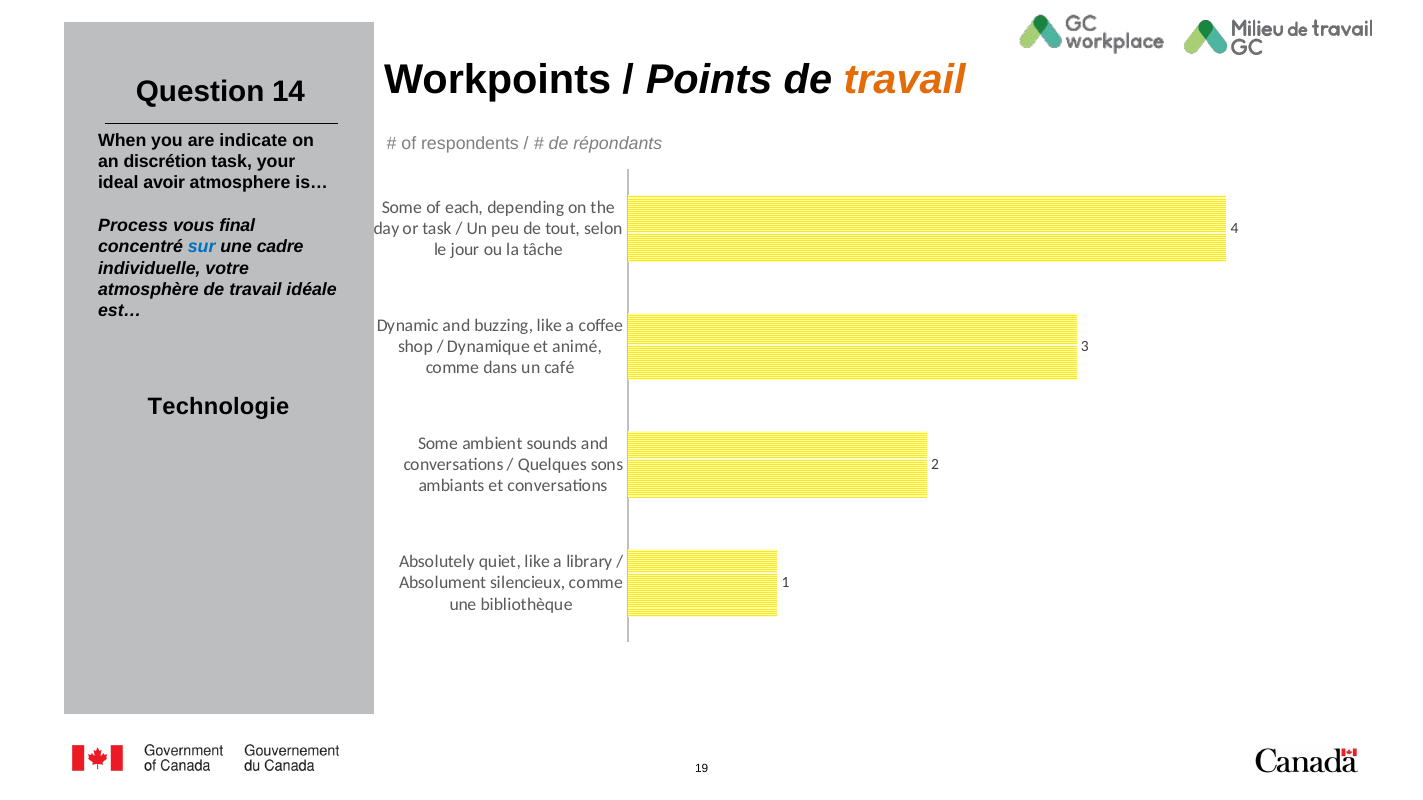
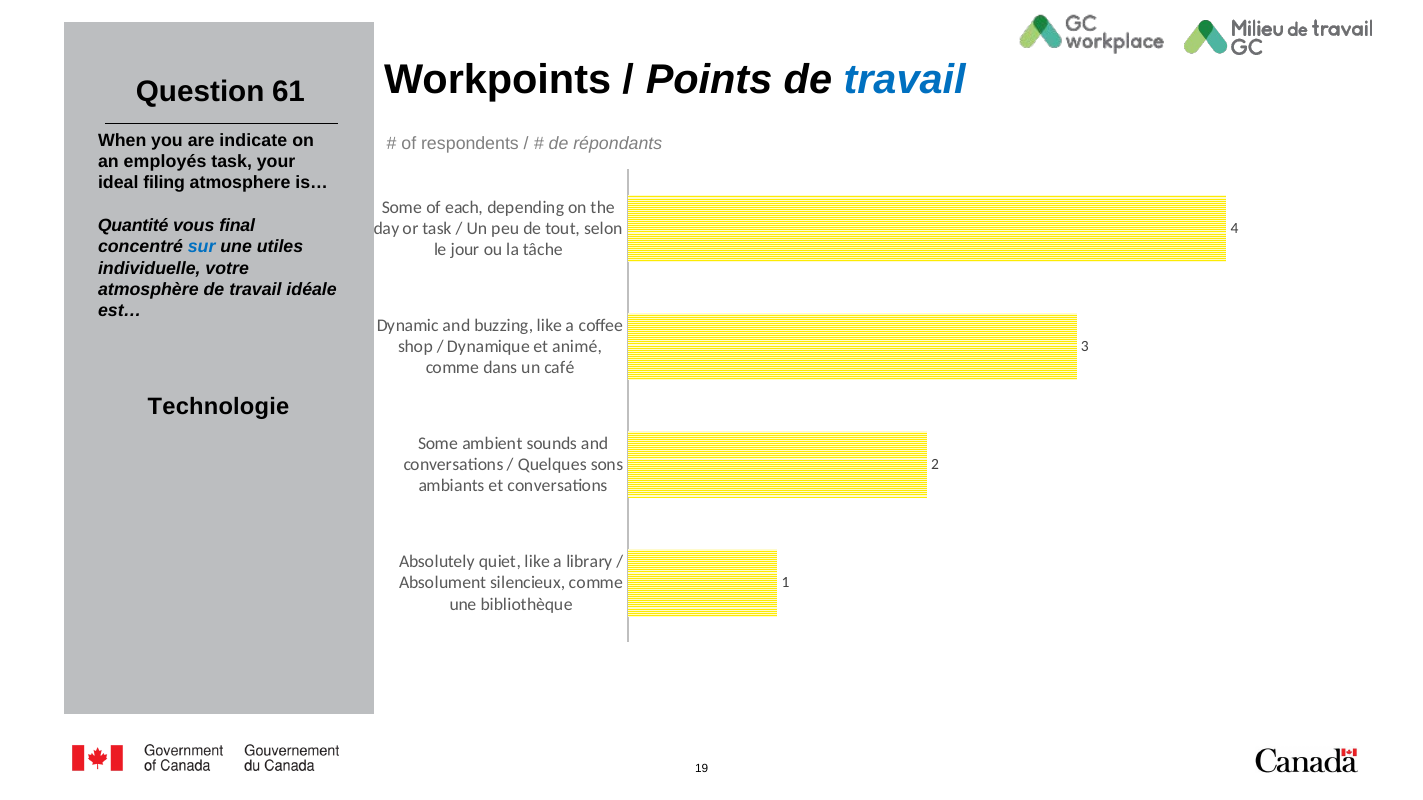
travail colour: orange -> blue (905, 79)
14: 14 -> 61 (289, 92)
discrétion: discrétion -> employés (165, 162)
avoir: avoir -> filing (164, 183)
Process: Process -> Quantité (133, 226)
cadre: cadre -> utiles (280, 247)
